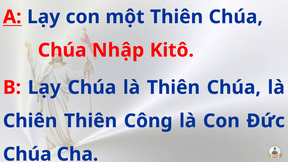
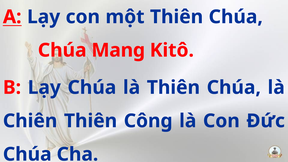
Nhập: Nhập -> Mang (118, 50)
